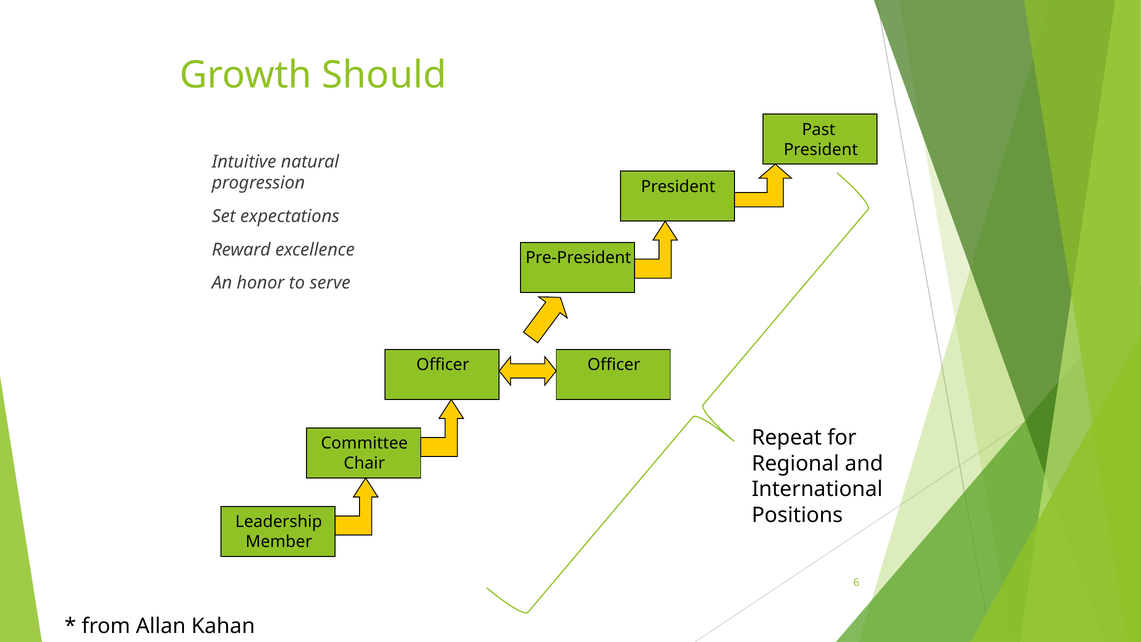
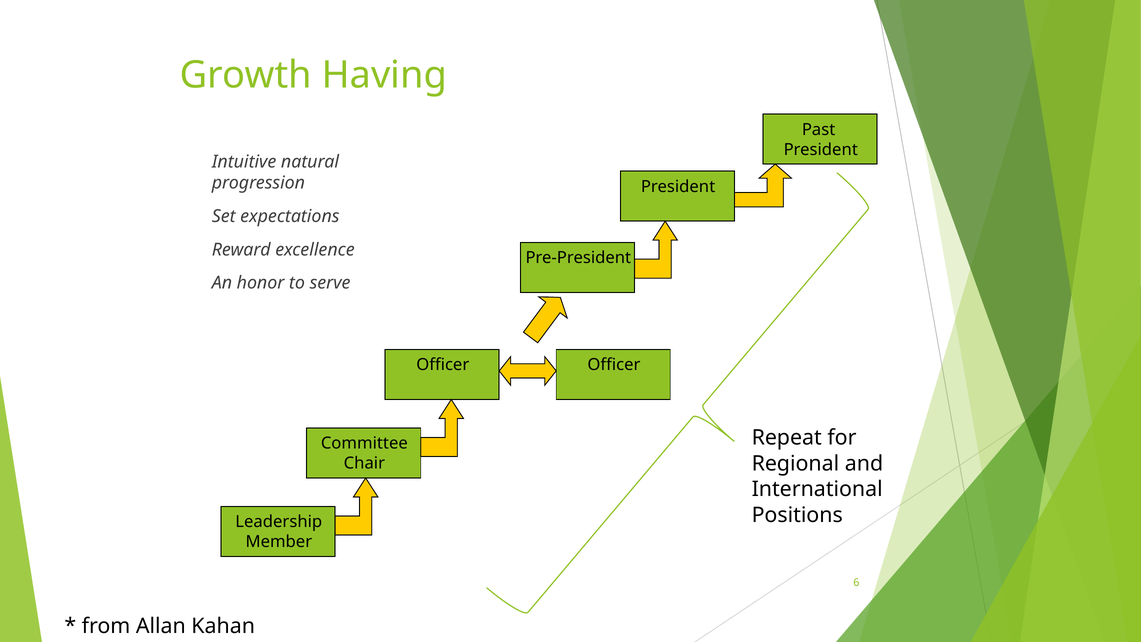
Should: Should -> Having (384, 75)
